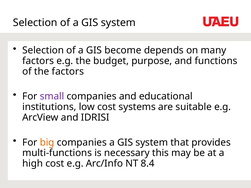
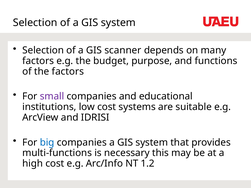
become: become -> scanner (123, 50)
big colour: orange -> blue (47, 143)
8.4: 8.4 -> 1.2 (148, 164)
